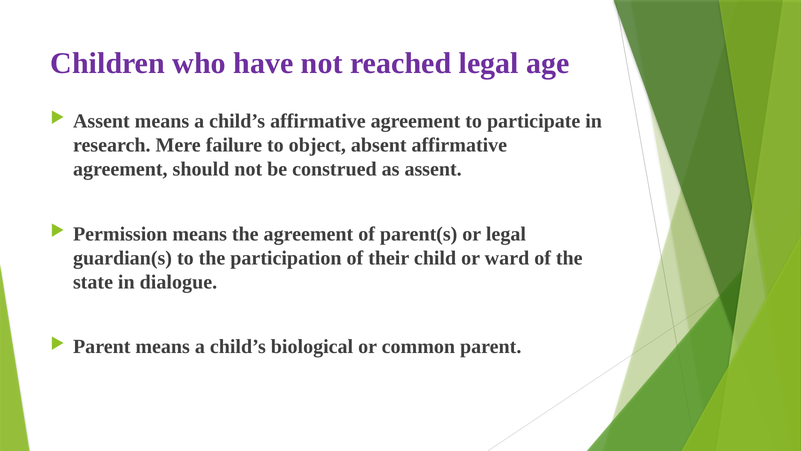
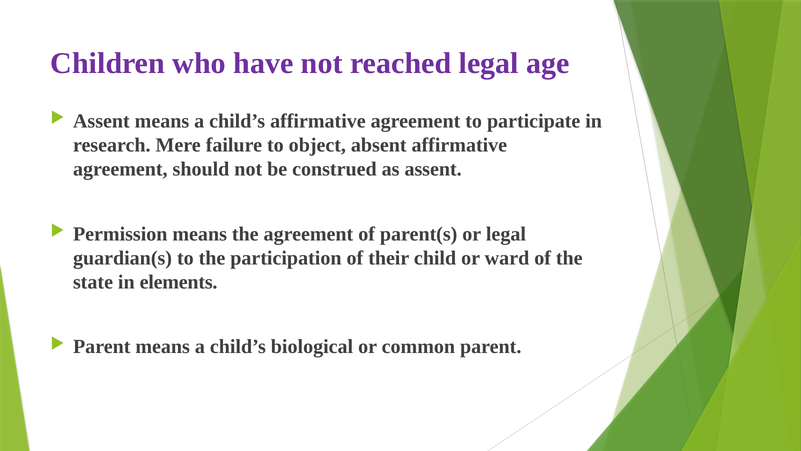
dialogue: dialogue -> elements (179, 282)
